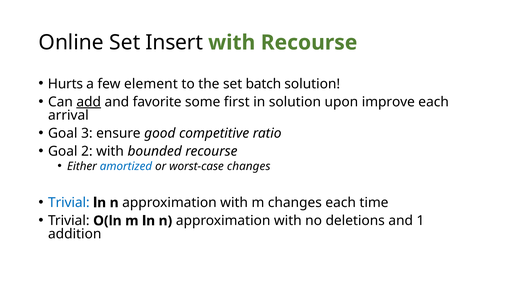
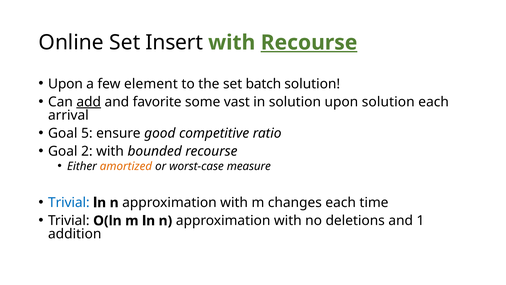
Recourse underline: none -> present (309, 43)
Hurts: Hurts -> Upon (65, 84)
first: first -> vast (237, 102)
upon improve: improve -> solution (388, 102)
3: 3 -> 5 (87, 133)
amortized colour: blue -> orange (126, 166)
worst-case changes: changes -> measure (249, 166)
